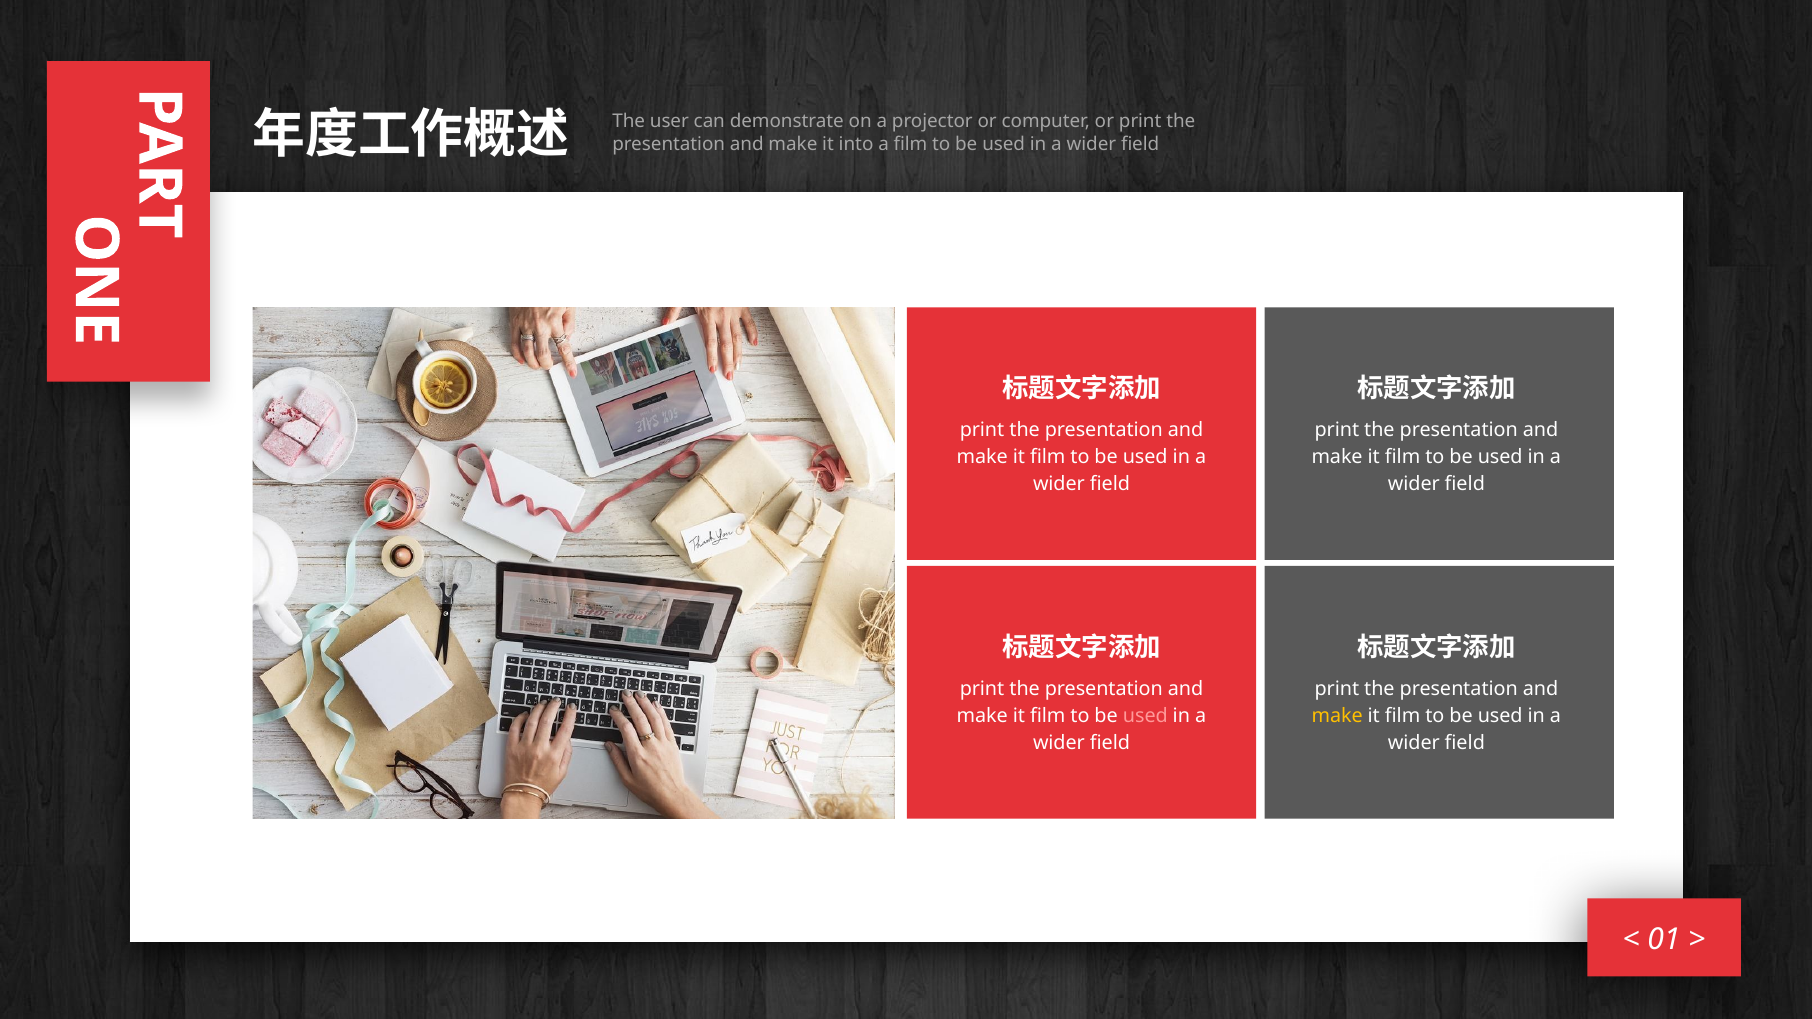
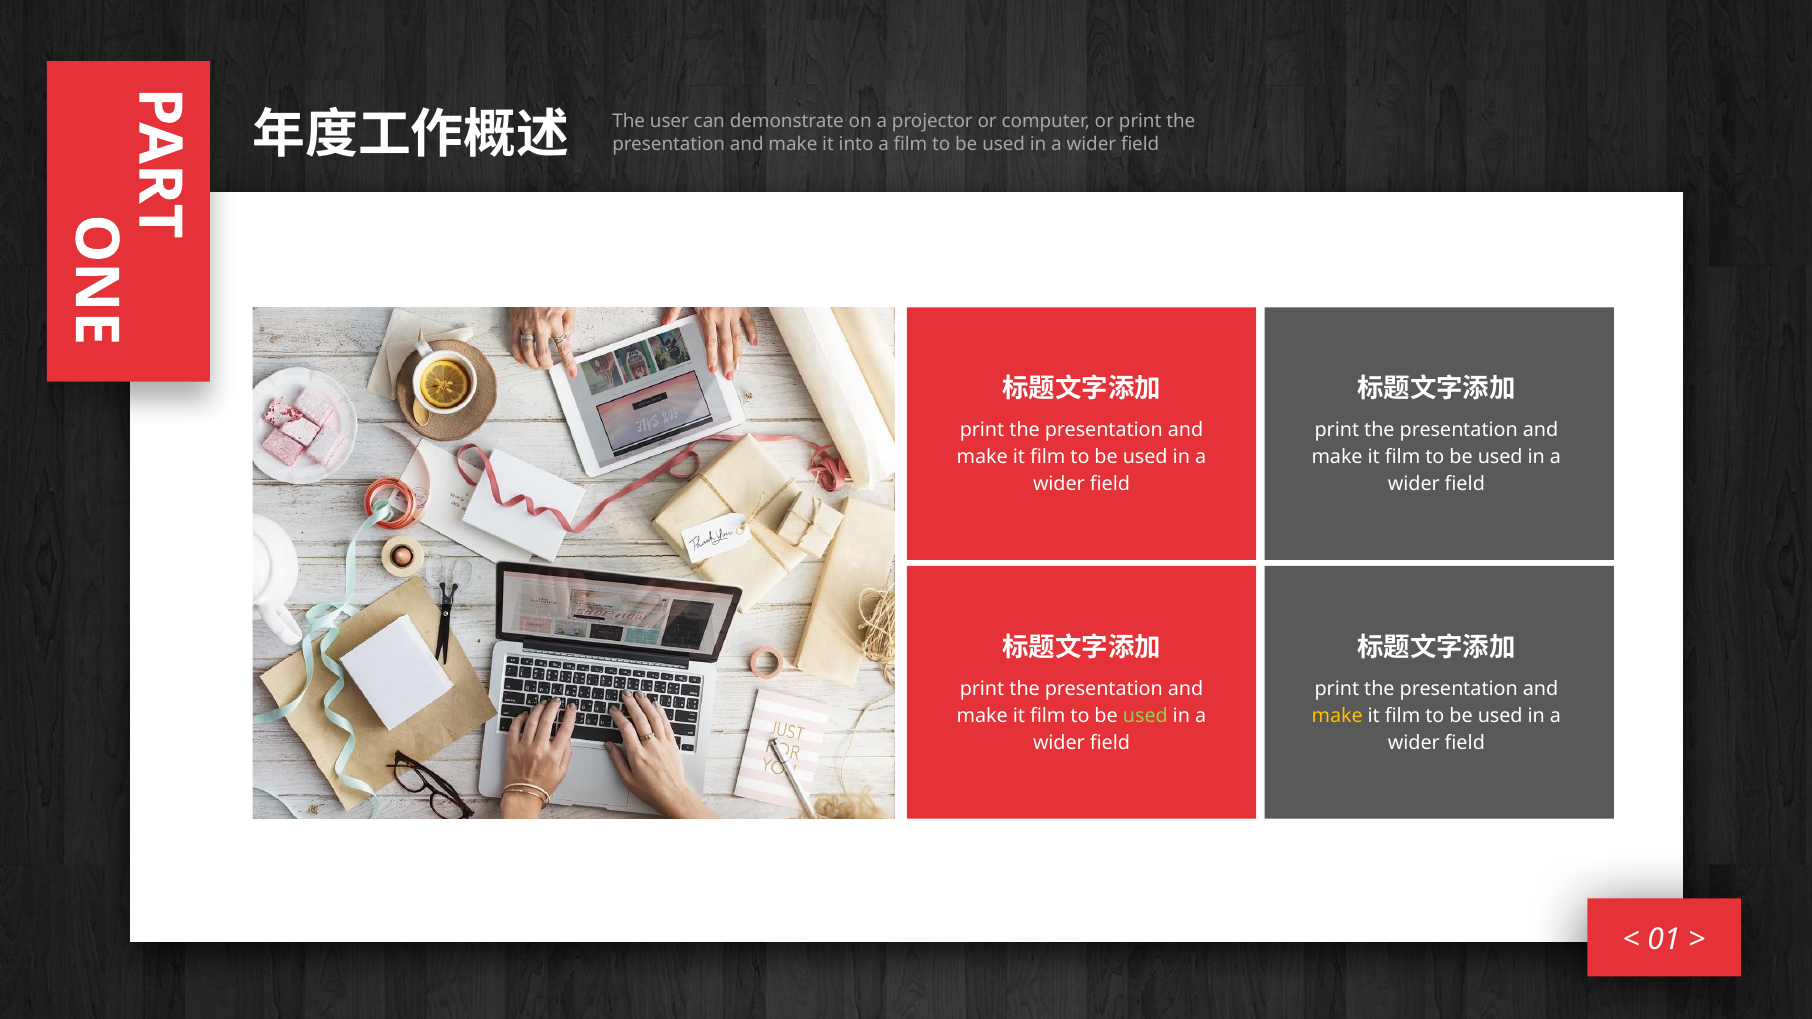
used colour: pink -> light green (1145, 716)
